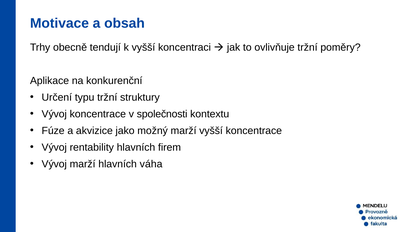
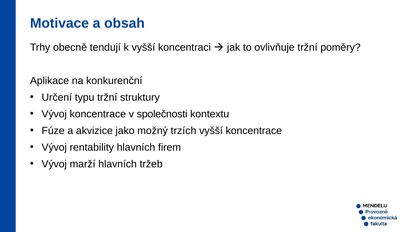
možný marží: marží -> trzích (184, 131)
váha: váha -> tržeb (151, 164)
